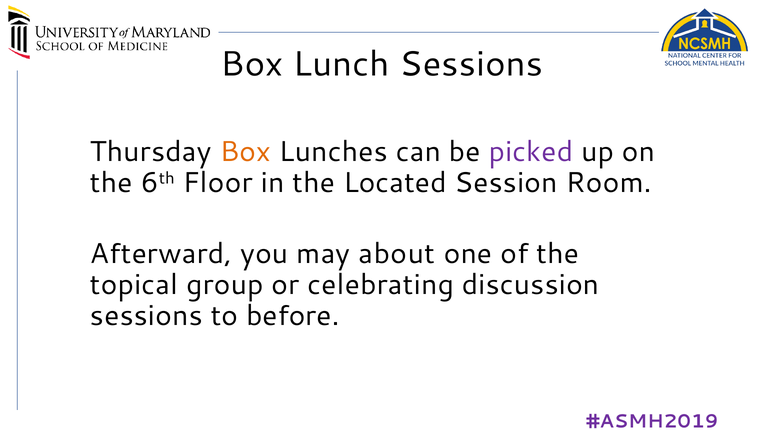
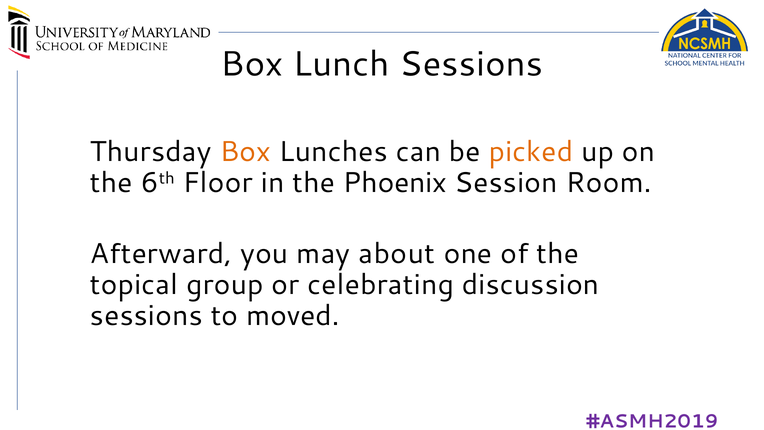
picked colour: purple -> orange (531, 152)
Located: Located -> Phoenix (395, 183)
before: before -> moved (293, 315)
